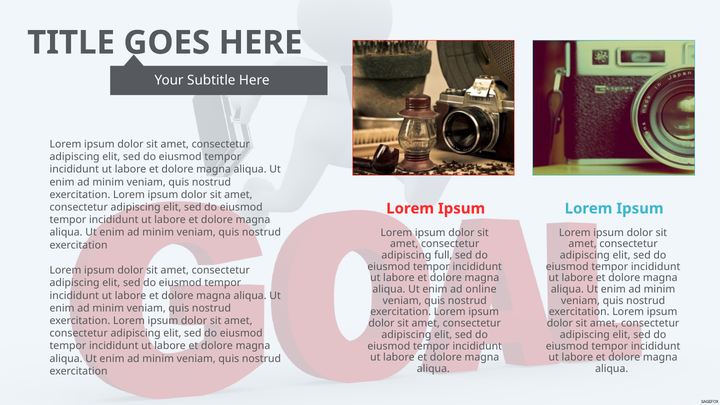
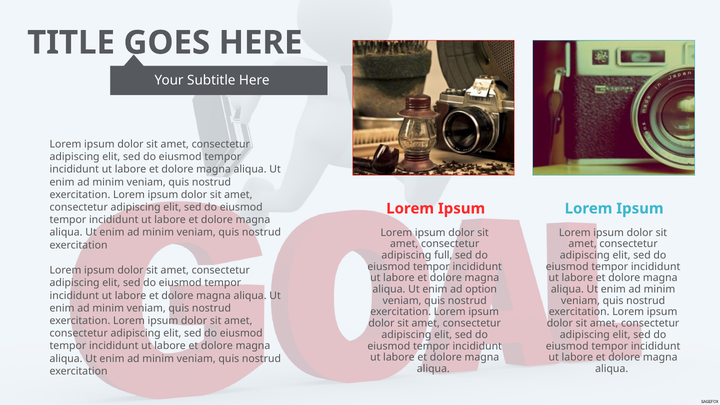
online: online -> option (481, 289)
